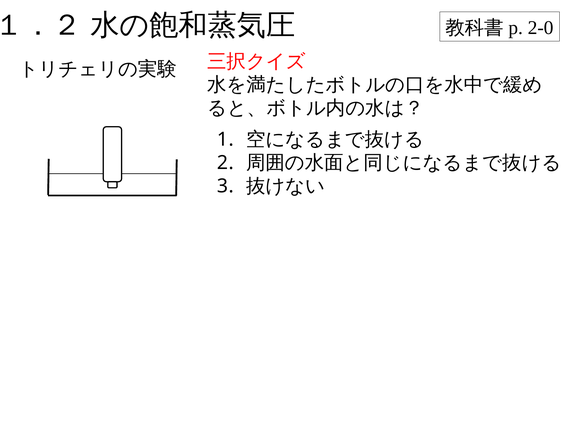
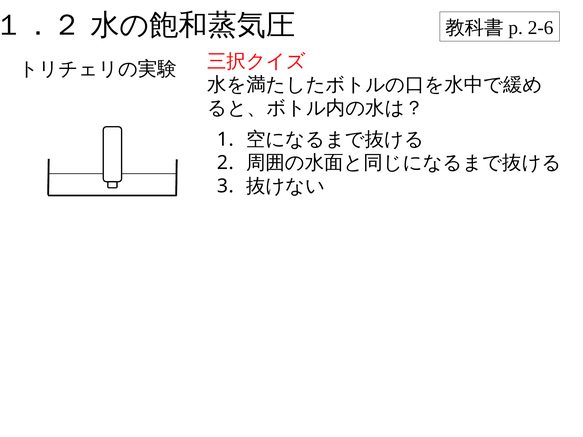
2-0: 2-0 -> 2-6 (541, 28)
